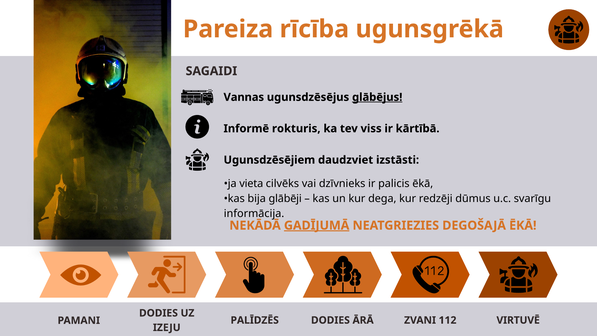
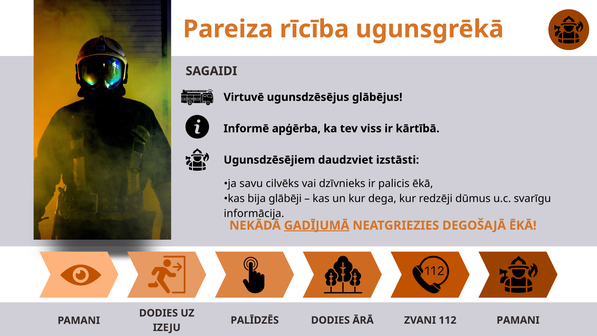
Vannas: Vannas -> Virtuvē (244, 97)
glābējus underline: present -> none (377, 97)
rokturis: rokturis -> apģērba (296, 128)
vieta: vieta -> savu (251, 183)
ĀRĀ VIRTUVĒ: VIRTUVĒ -> PAMANI (518, 320)
